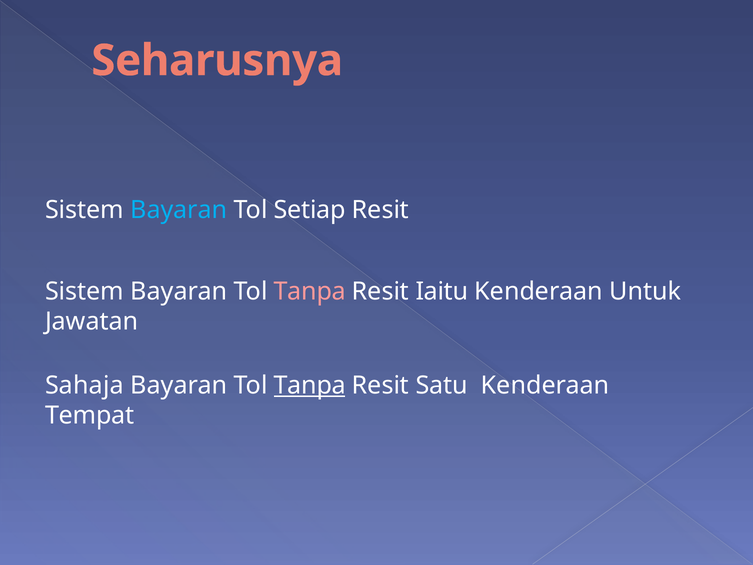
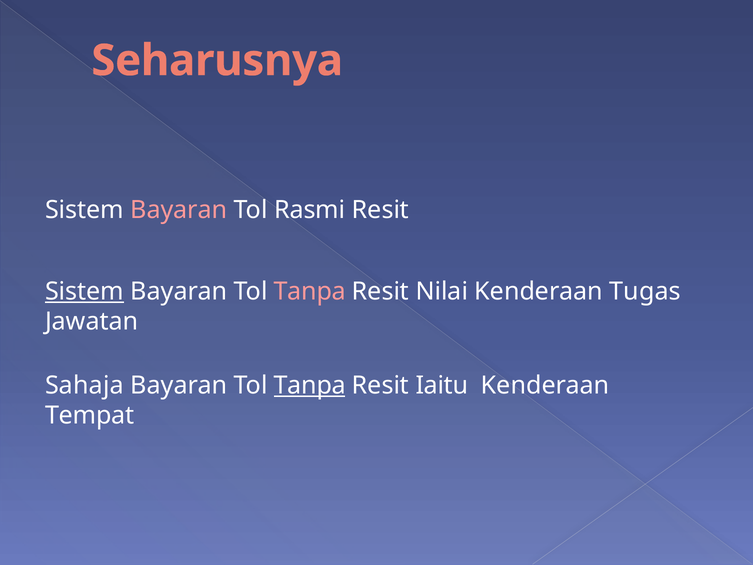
Bayaran colour: light blue -> pink (179, 210)
Setiap: Setiap -> Rasmi (310, 210)
Sistem underline: none -> present (85, 291)
Iaitu: Iaitu -> Nilai (442, 291)
Untuk: Untuk -> Tugas (645, 291)
Satu: Satu -> Iaitu (442, 385)
